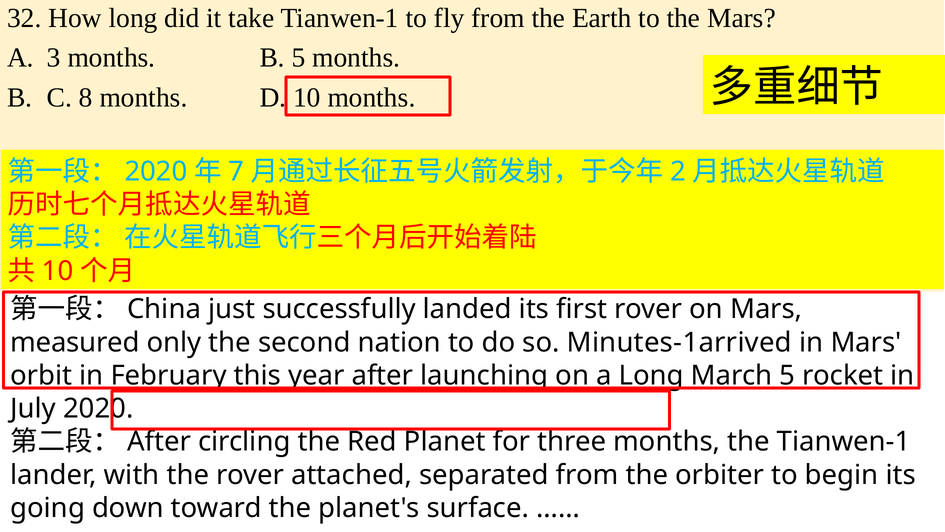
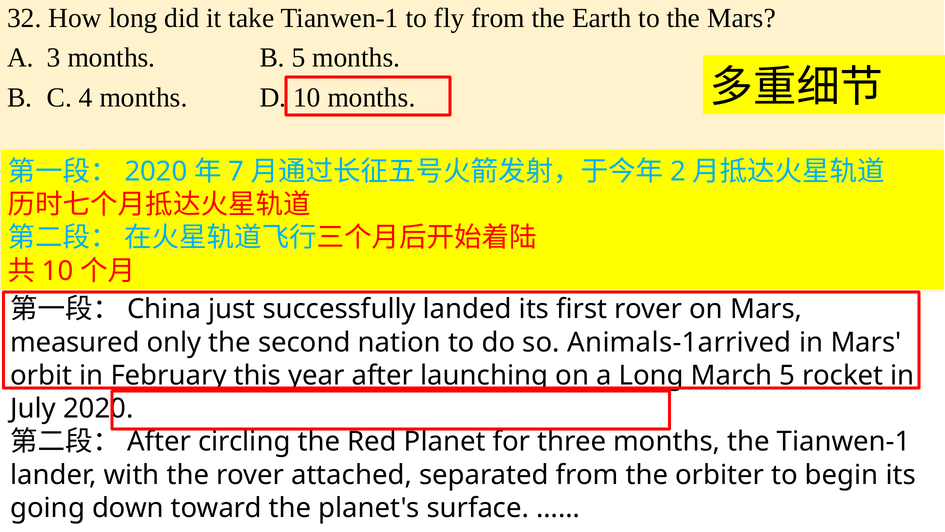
8: 8 -> 4 (86, 97)
Minutes-1arrived: Minutes-1arrived -> Animals-1arrived (679, 342)
